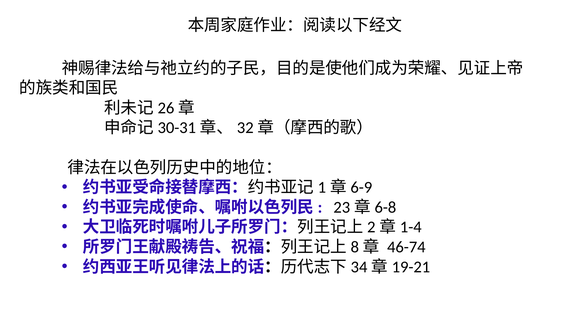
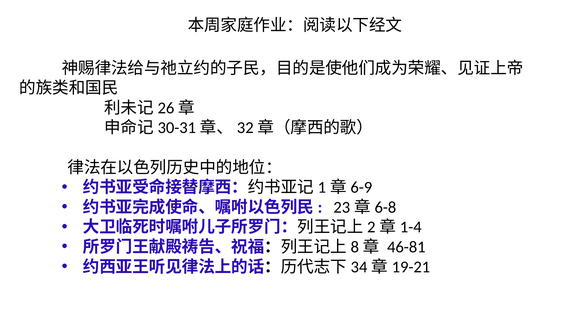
46-74: 46-74 -> 46-81 (406, 247)
